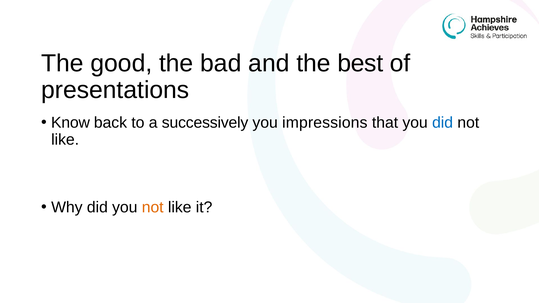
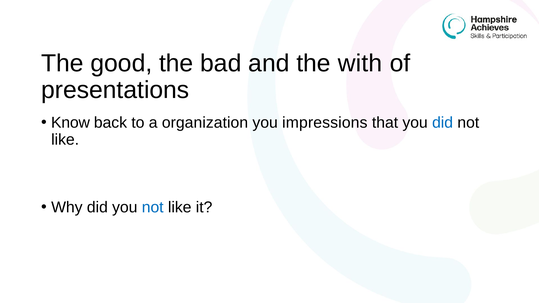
best: best -> with (360, 64)
successively: successively -> organization (205, 123)
not colour: orange -> blue (153, 208)
